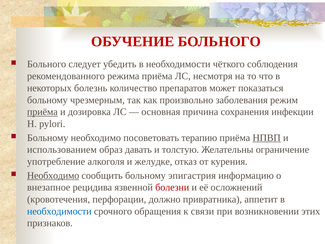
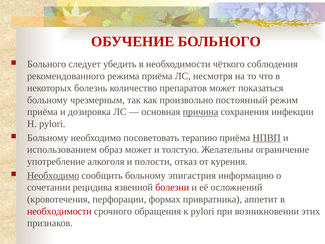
заболевания: заболевания -> постоянный (242, 100)
приёма underline: present -> none (42, 112)
причина underline: none -> present (200, 112)
образ давать: давать -> может (138, 150)
желудке: желудке -> полости (153, 161)
внезапное: внезапное -> сочетании (49, 187)
должно: должно -> формах (165, 199)
необходимости colour: blue -> red (59, 211)
к связи: связи -> pylori (203, 211)
